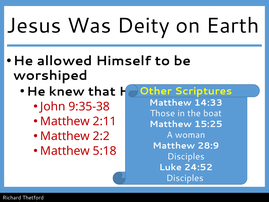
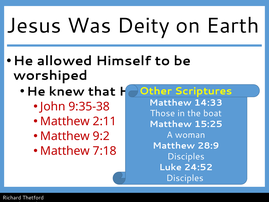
2:2: 2:2 -> 9:2 (101, 136)
5:18: 5:18 -> 7:18 (105, 151)
